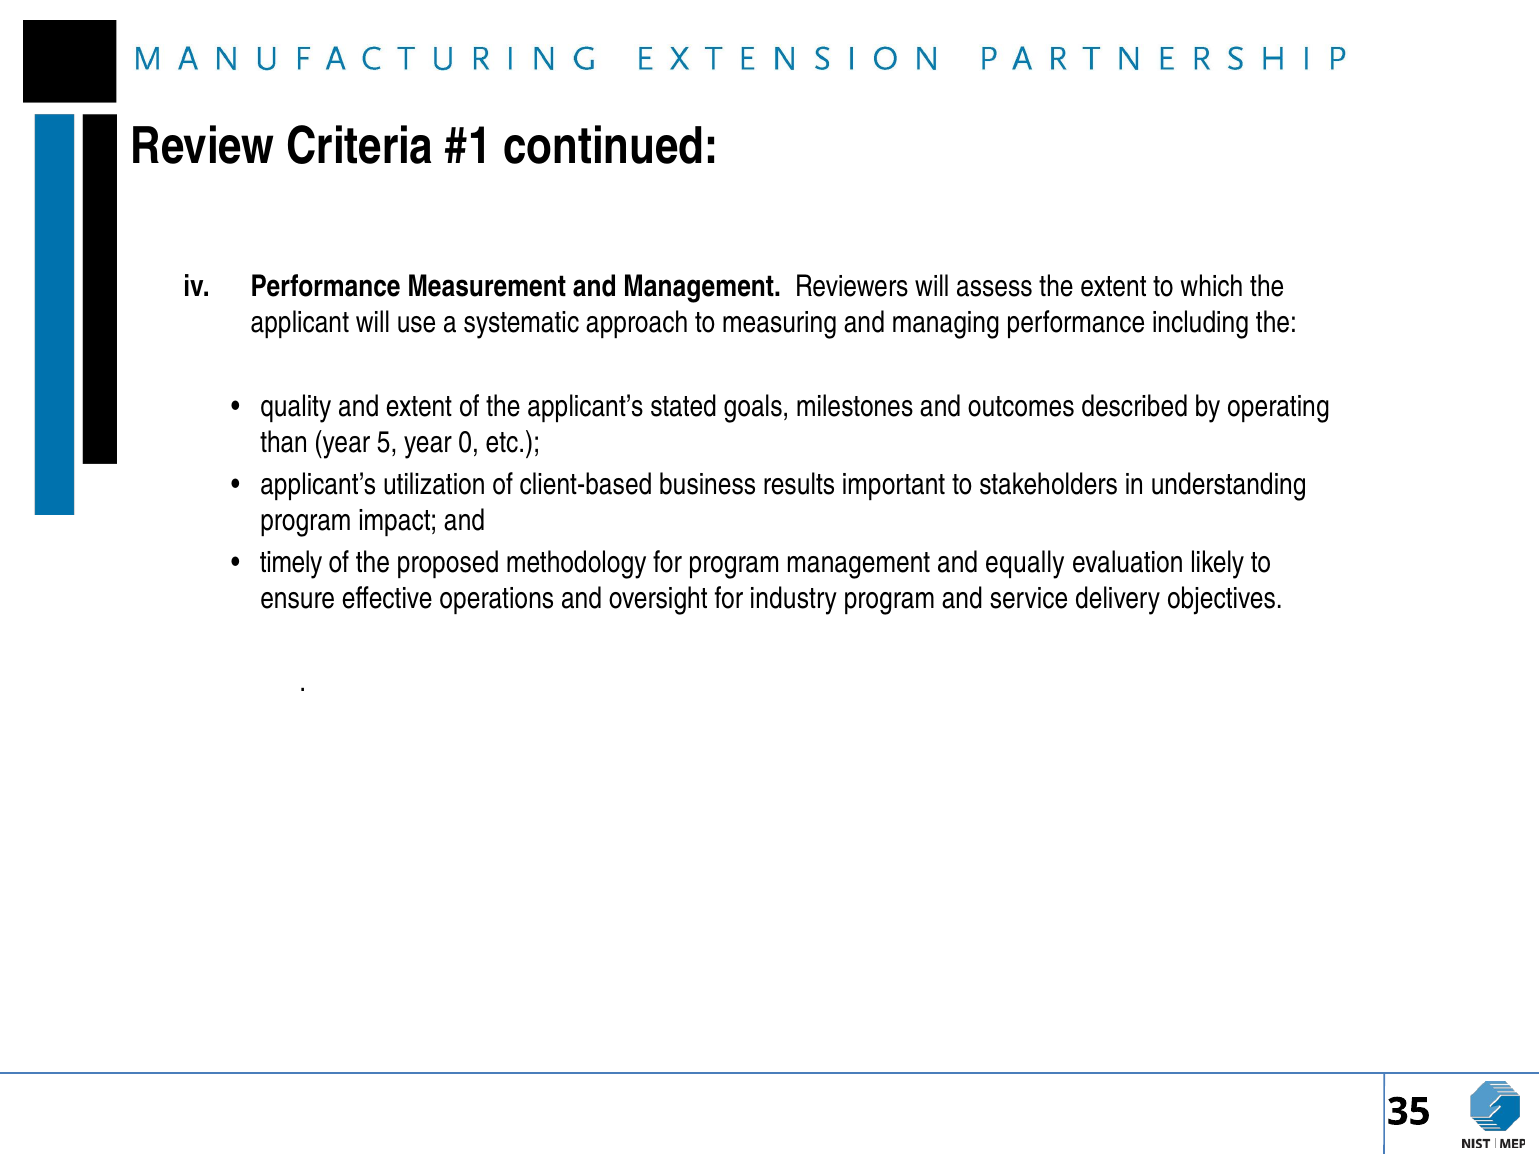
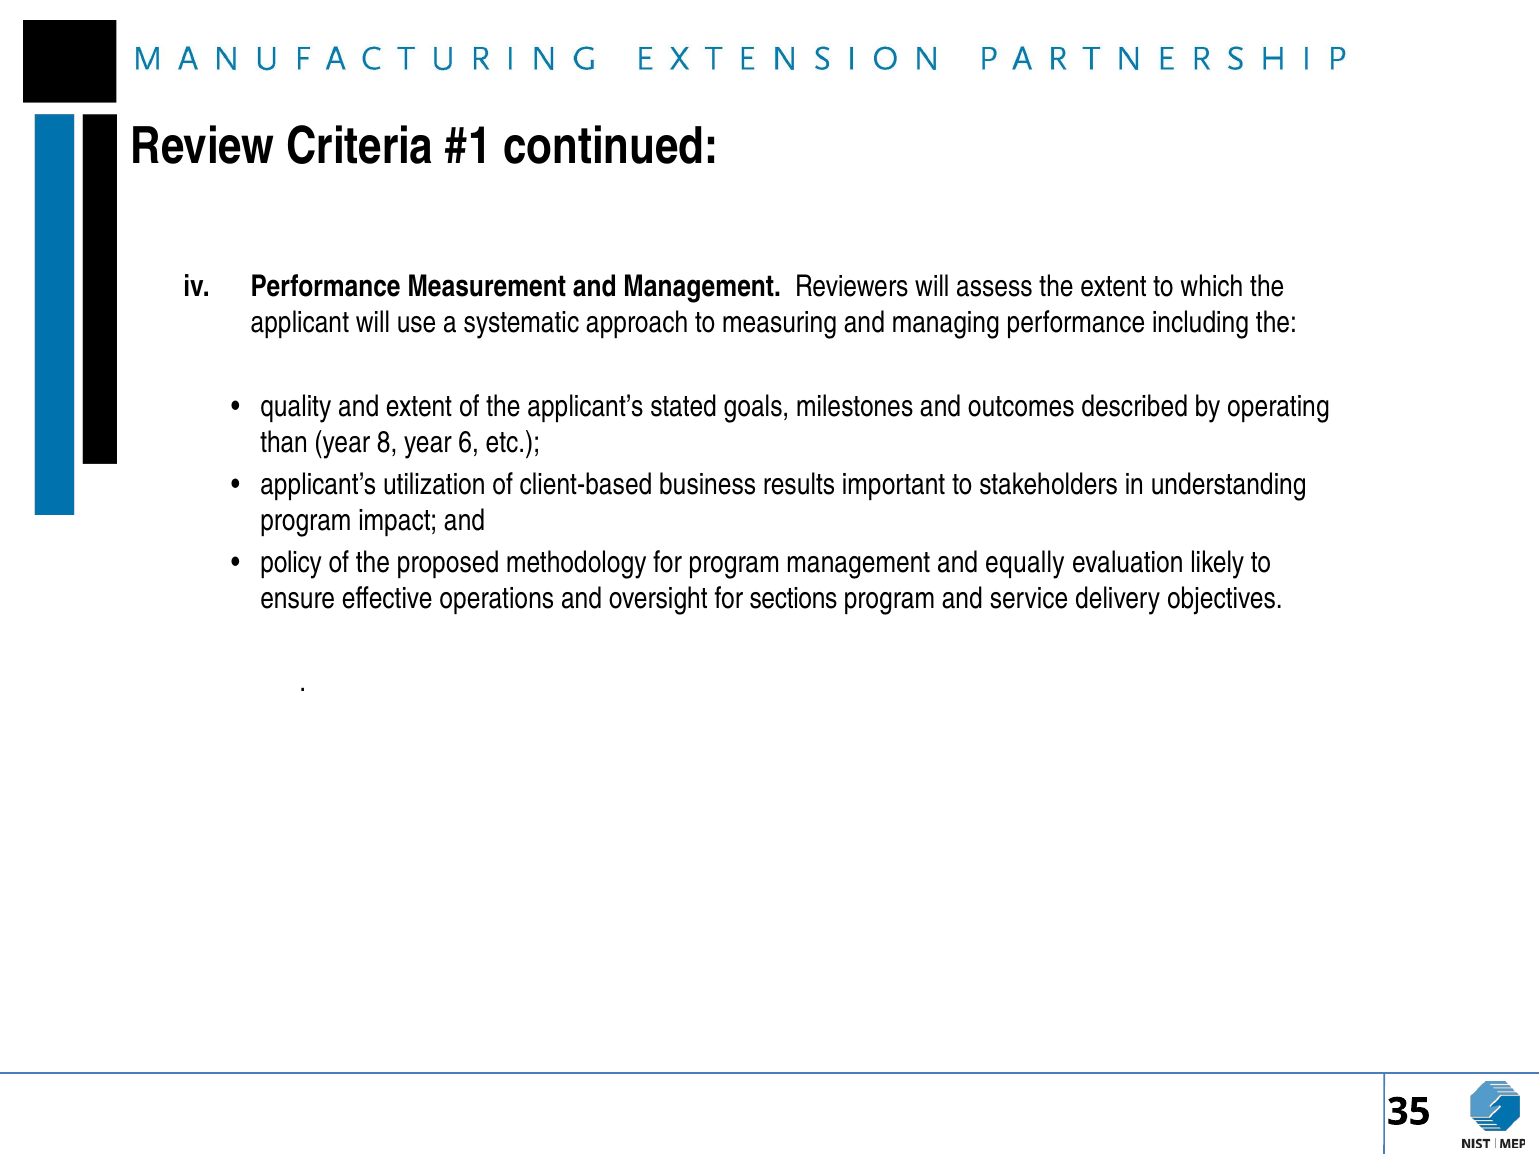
5: 5 -> 8 (387, 443)
0: 0 -> 6 (469, 443)
timely: timely -> policy (291, 562)
industry: industry -> sections (793, 598)
